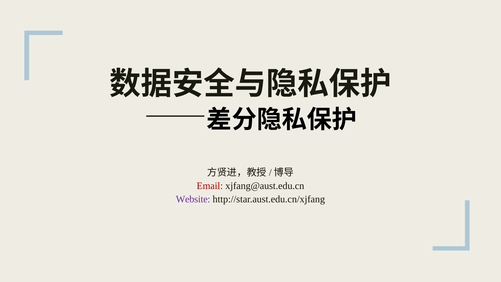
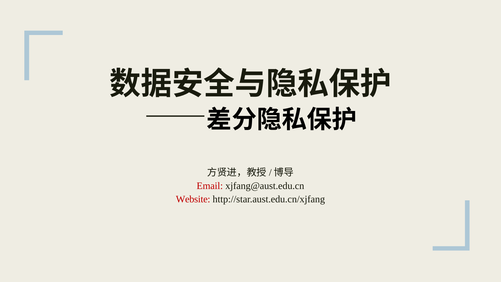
Website colour: purple -> red (193, 199)
